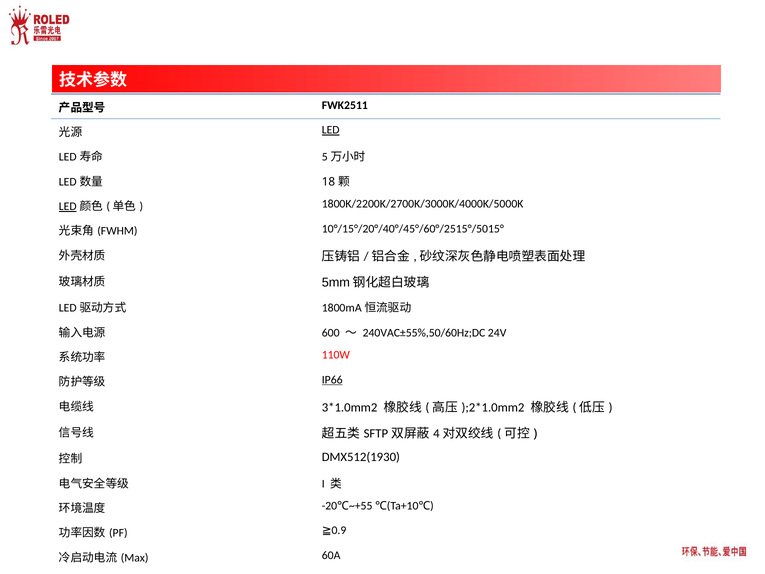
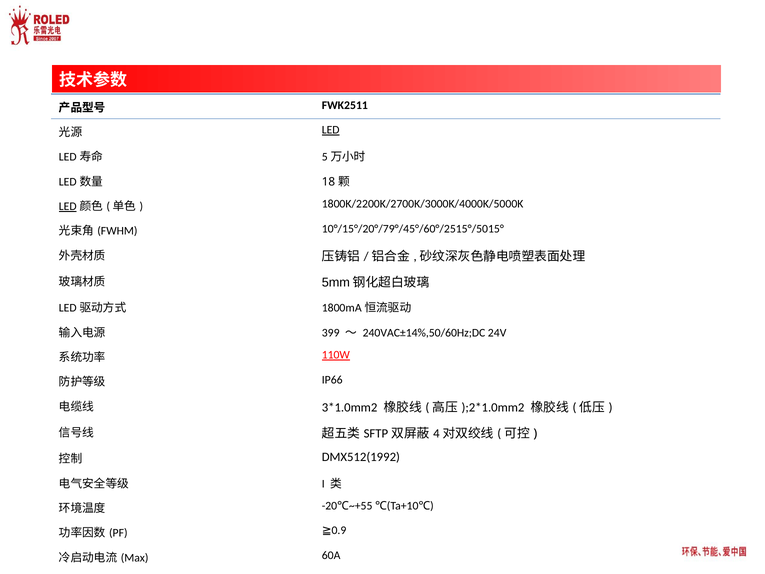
10°/15°/20°/40°/45°/60°/2515°/5015°: 10°/15°/20°/40°/45°/60°/2515°/5015° -> 10°/15°/20°/79°/45°/60°/2515°/5015° (413, 229)
600: 600 -> 399 (331, 333)
240VAC±55%,50/60Hz;DC: 240VAC±55%,50/60Hz;DC -> 240VAC±14%,50/60Hz;DC (424, 333)
110W underline: none -> present (336, 355)
IP66 underline: present -> none (332, 379)
DMX512(1930: DMX512(1930 -> DMX512(1992 (361, 457)
